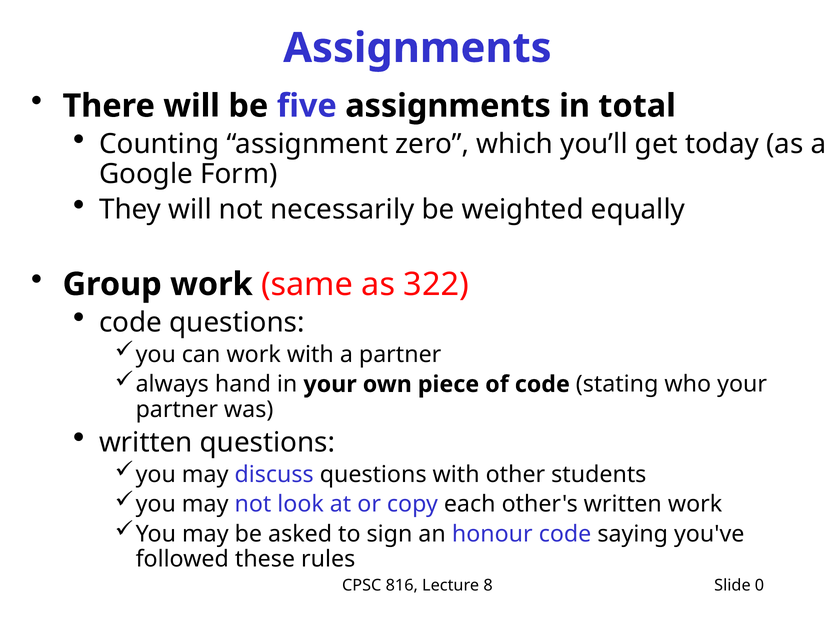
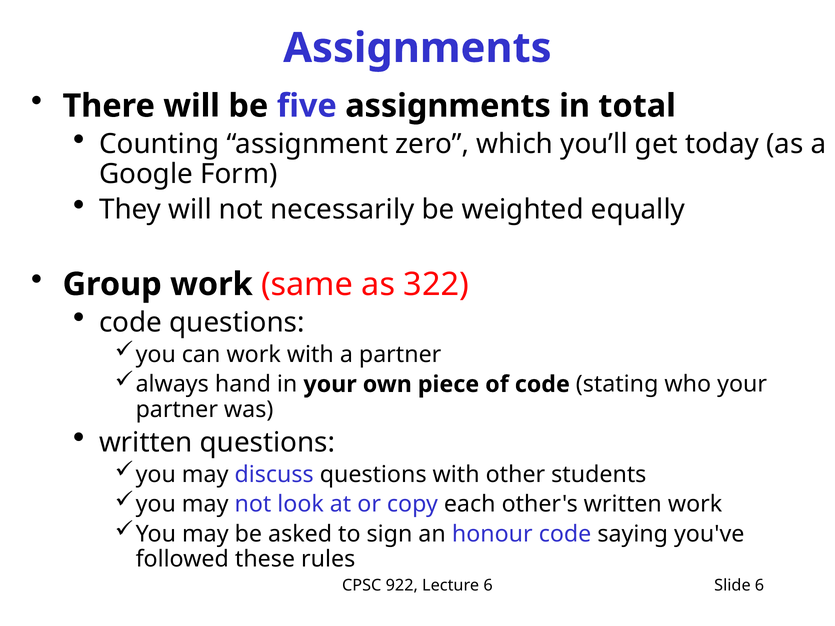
816: 816 -> 922 (402, 586)
Lecture 8: 8 -> 6 (488, 586)
Slide 0: 0 -> 6 (759, 586)
